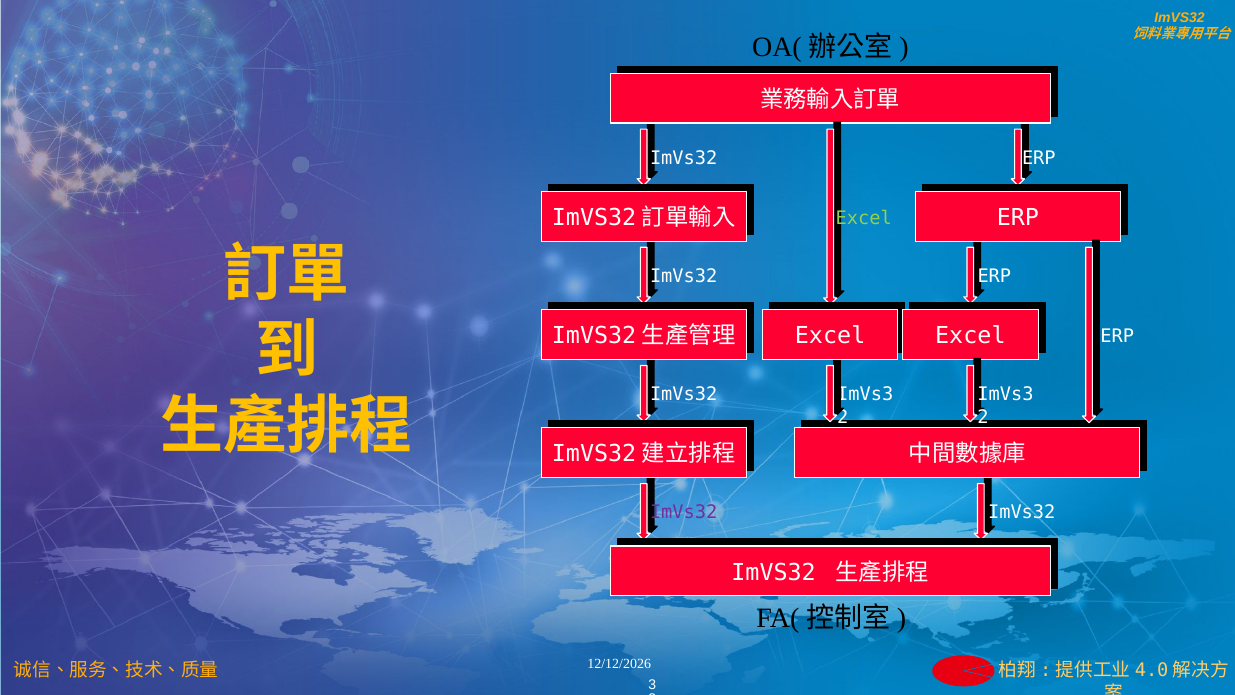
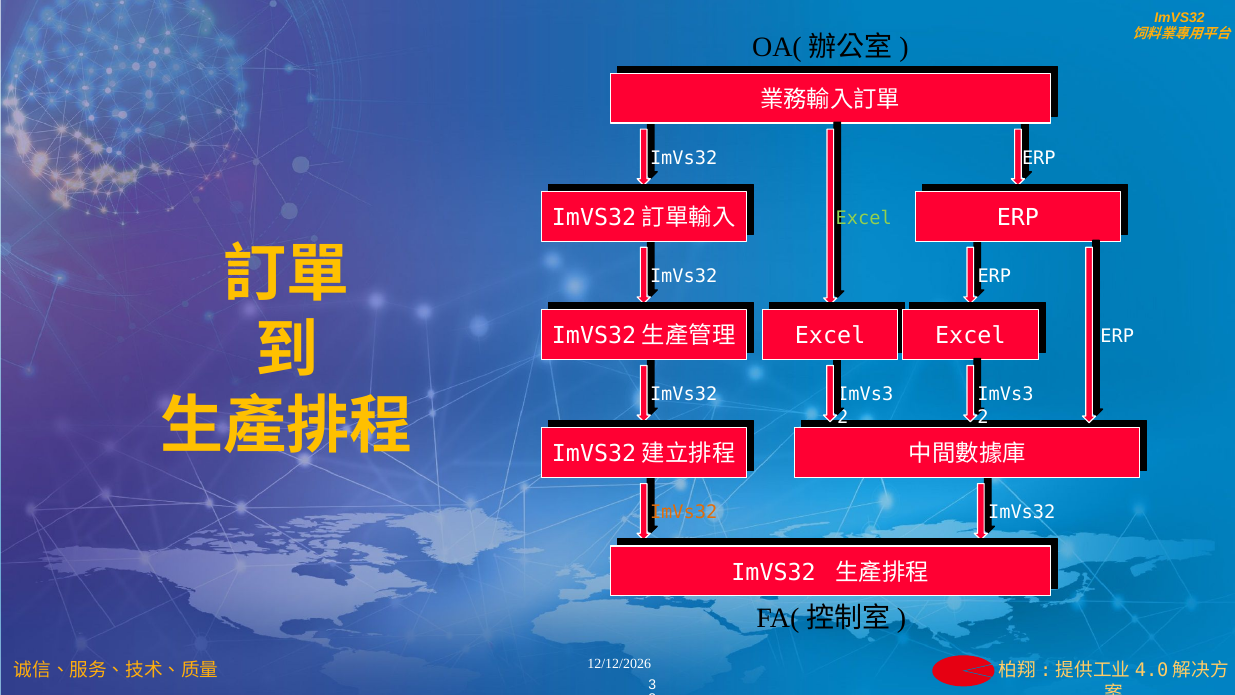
ImVs32 colour: purple -> orange (684, 513)
